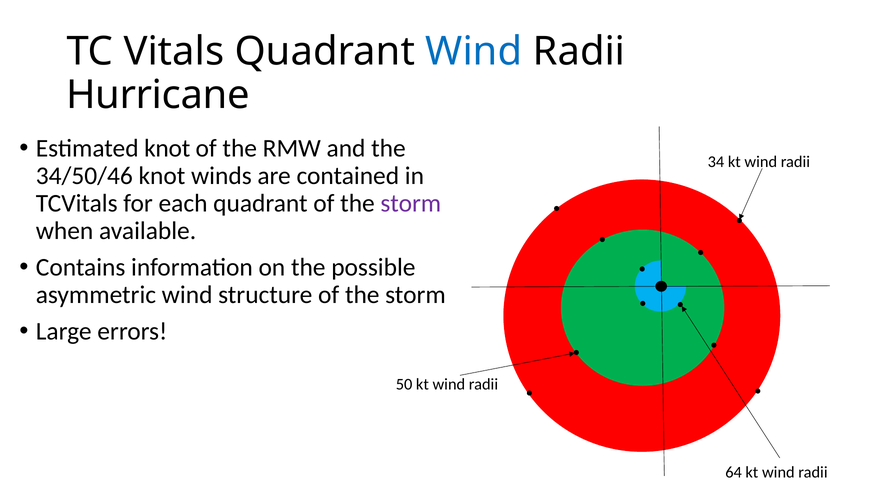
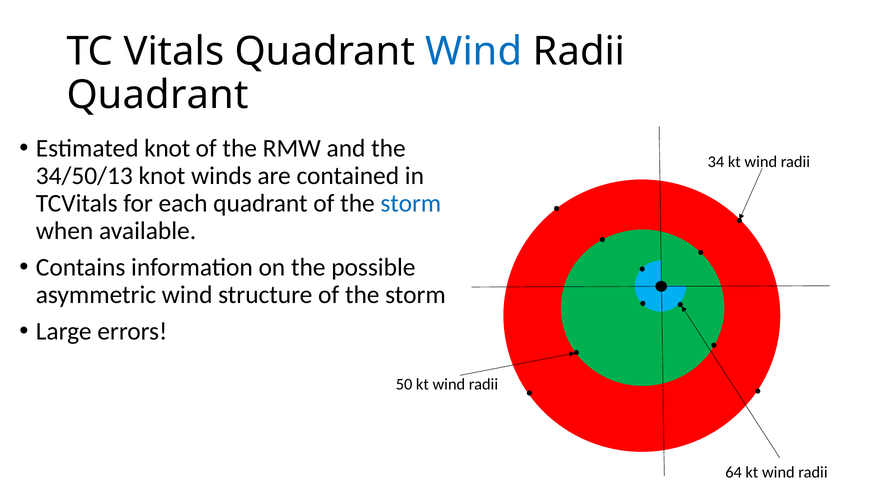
Hurricane: Hurricane -> Quadrant (158, 95)
34/50/46: 34/50/46 -> 34/50/13 (84, 176)
storm colour: purple -> blue (411, 203)
